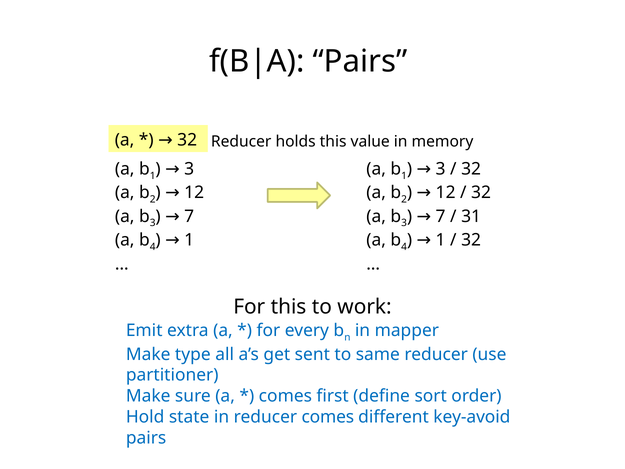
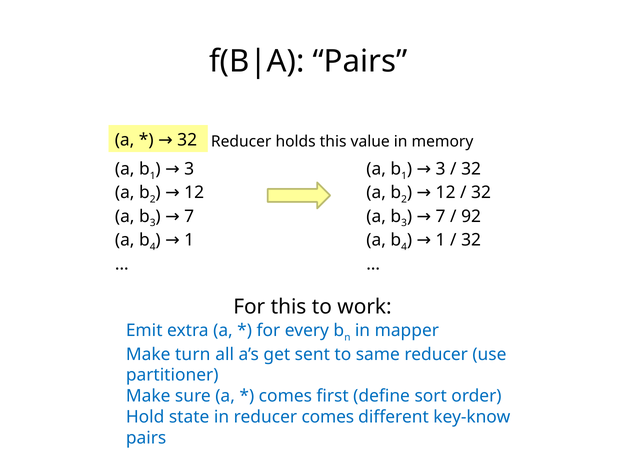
31: 31 -> 92 (471, 216)
type: type -> turn (193, 354)
key-avoid: key-avoid -> key-know (472, 417)
